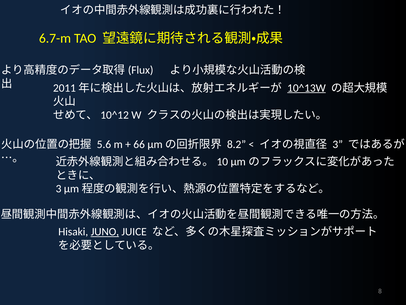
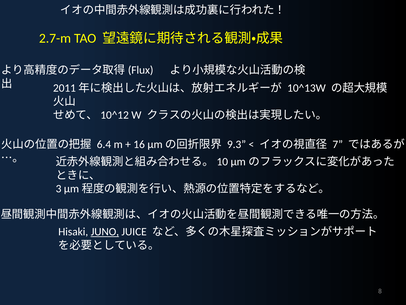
6.7-m: 6.7-m -> 2.7-m (55, 38)
10^13W underline: present -> none (306, 88)
5.6: 5.6 -> 6.4 (104, 144)
66: 66 -> 16 (139, 144)
8.2: 8.2 -> 9.3 (237, 144)
3: 3 -> 7 (338, 144)
